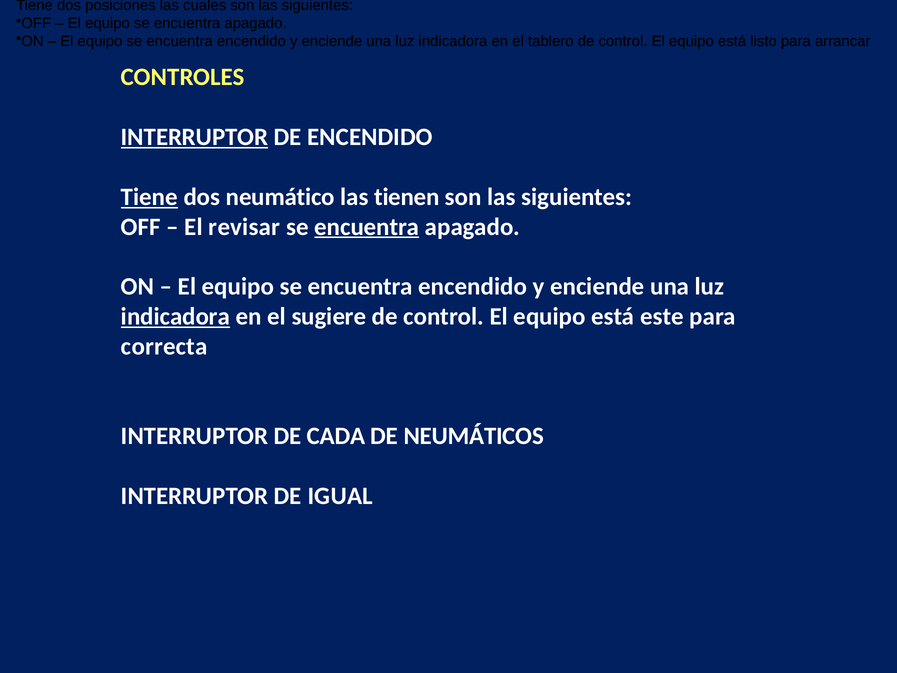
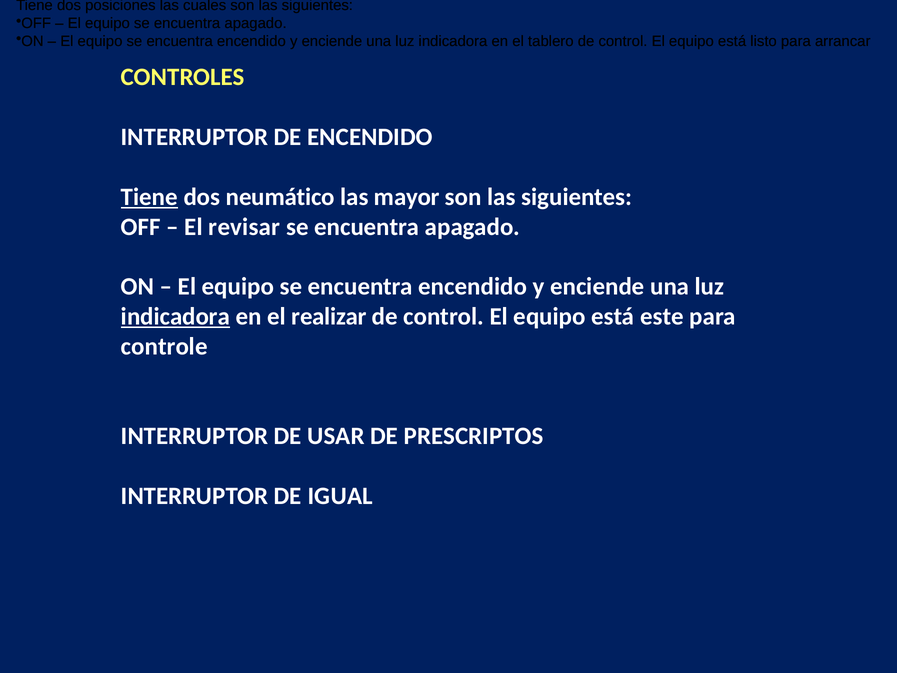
INTERRUPTOR underline: present -> none (195, 137)
tienen: tienen -> mayor (407, 197)
encuentra underline: present -> none (367, 227)
sugiere: sugiere -> realizar (329, 316)
correcta: correcta -> controle (164, 346)
CADA: CADA -> USAR (336, 436)
NEUMÁTICOS: NEUMÁTICOS -> PRESCRIPTOS (474, 436)
